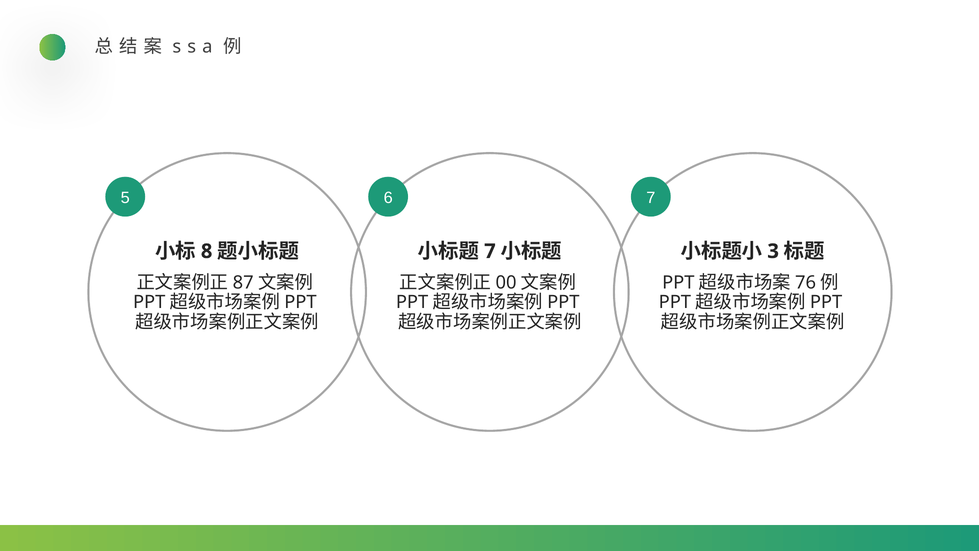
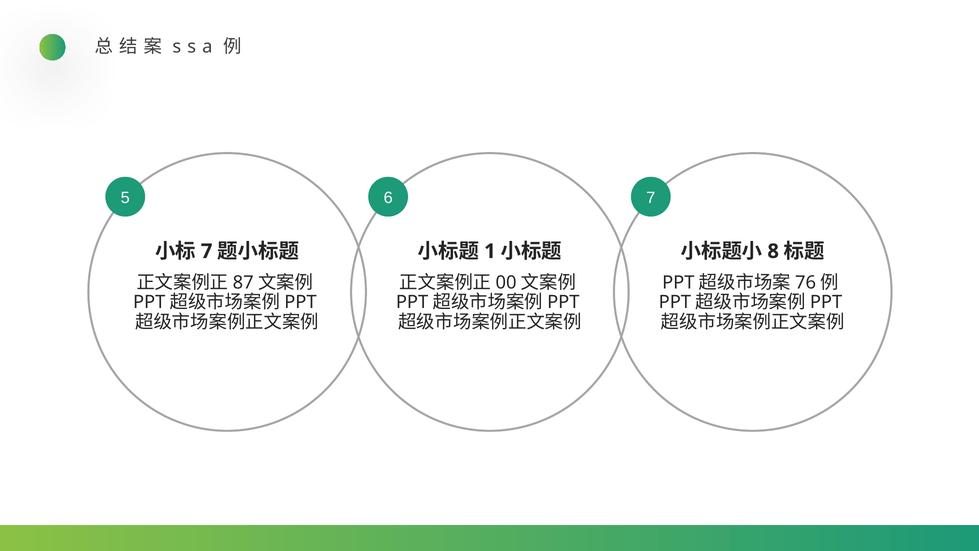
8: 8 -> 7 (207, 251)
7: 7 -> 1 (490, 251)
3: 3 -> 8 (773, 251)
